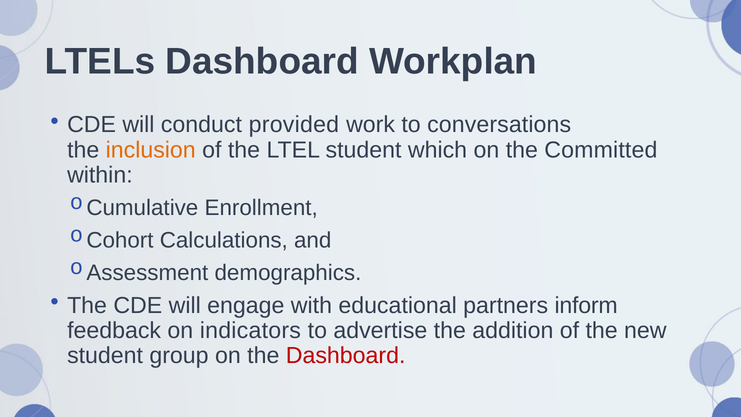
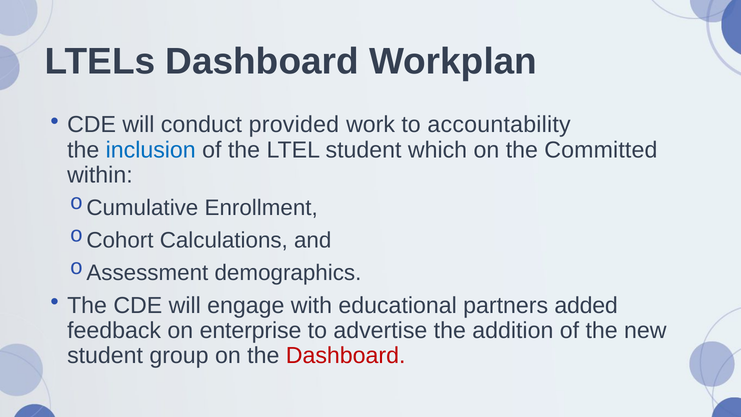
conversations: conversations -> accountability (499, 125)
inclusion colour: orange -> blue (151, 150)
inform: inform -> added (586, 306)
indicators: indicators -> enterprise (251, 331)
